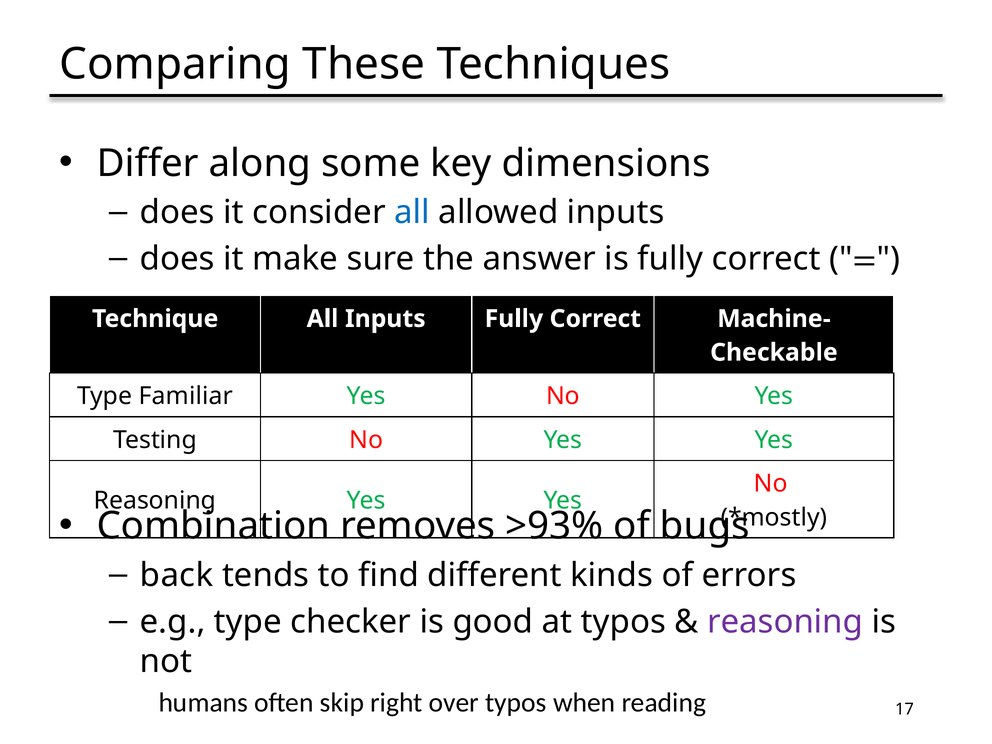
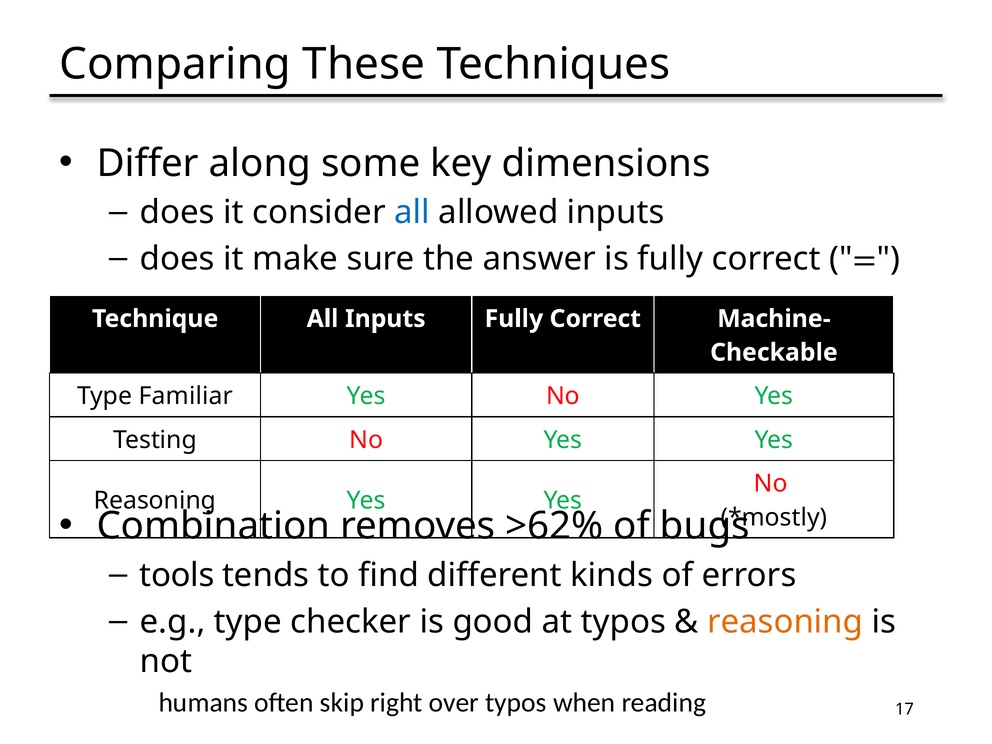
>93%: >93% -> >62% (554, 526)
back: back -> tools (177, 575)
reasoning colour: purple -> orange (785, 622)
